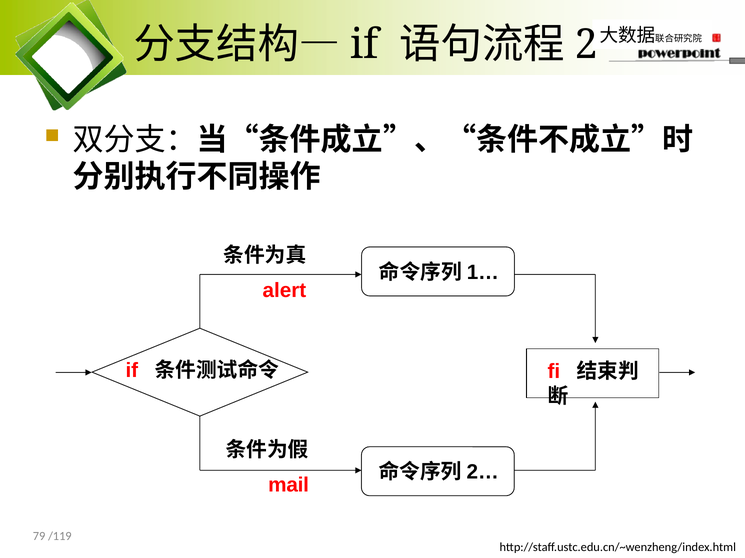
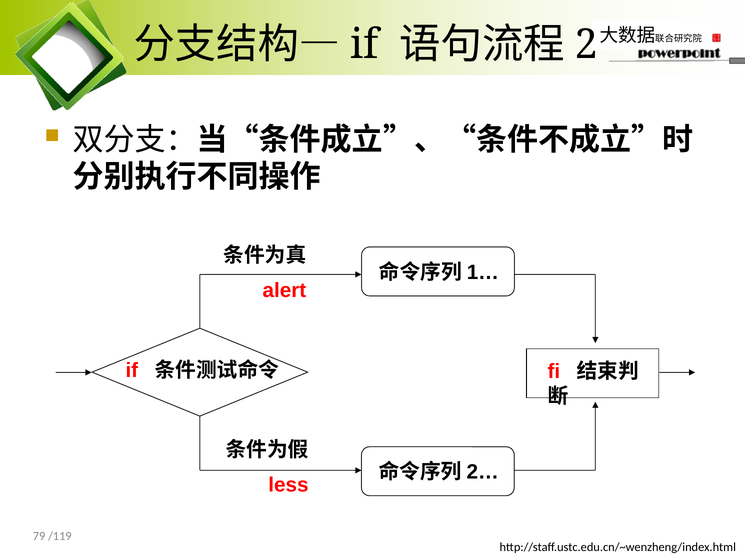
mail: mail -> less (288, 486)
